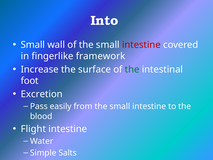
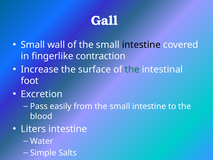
Into: Into -> Gall (104, 21)
intestine colour: red -> black (141, 45)
framework: framework -> contraction (101, 56)
Flight: Flight -> Liters (33, 129)
